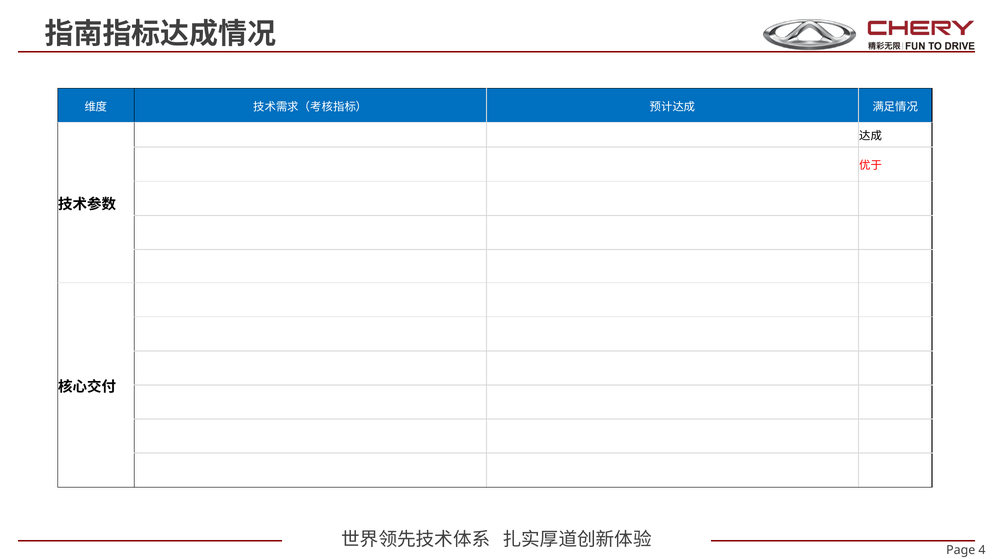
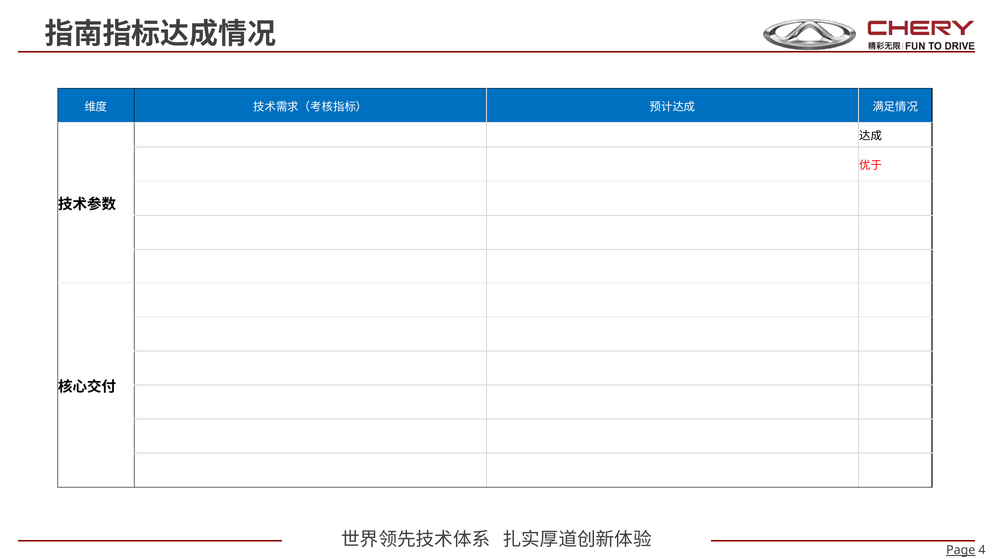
Page underline: none -> present (961, 550)
